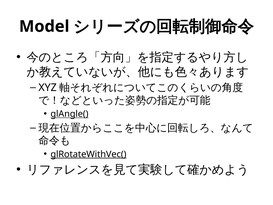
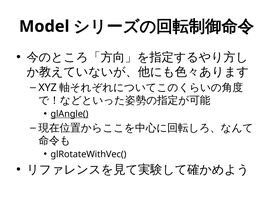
glRotateWithVec( underline: present -> none (88, 154)
